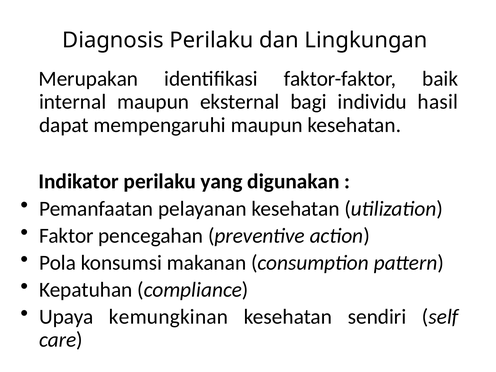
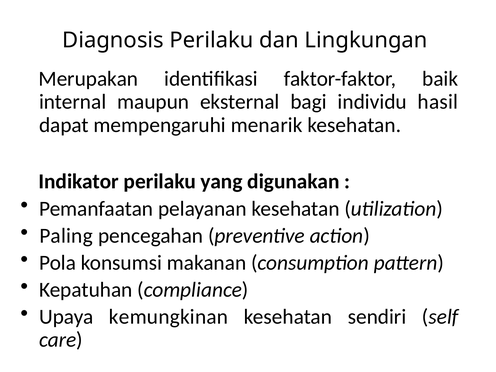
mempengaruhi maupun: maupun -> menarik (267, 125)
Faktor: Faktor -> Paling (66, 236)
